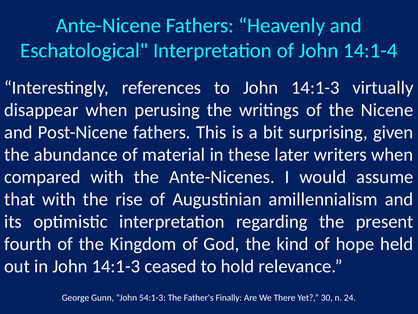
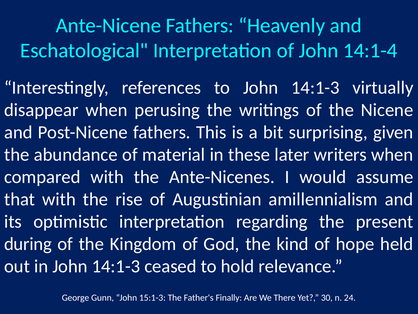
fourth: fourth -> during (28, 244)
54:1-3: 54:1-3 -> 15:1-3 (152, 297)
